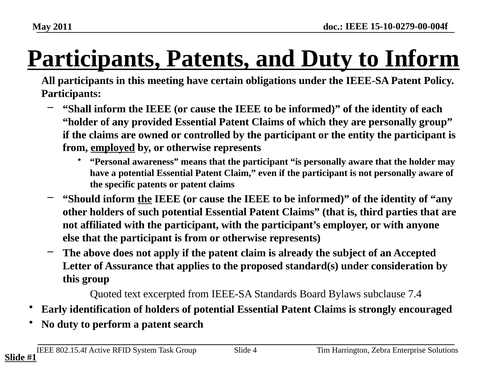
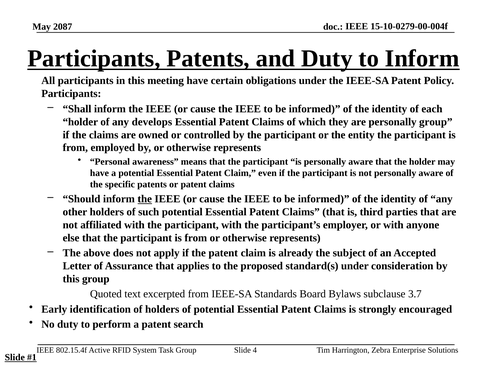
2011: 2011 -> 2087 (63, 27)
provided: provided -> develops (152, 122)
employed underline: present -> none (113, 148)
7.4: 7.4 -> 3.7 (415, 294)
